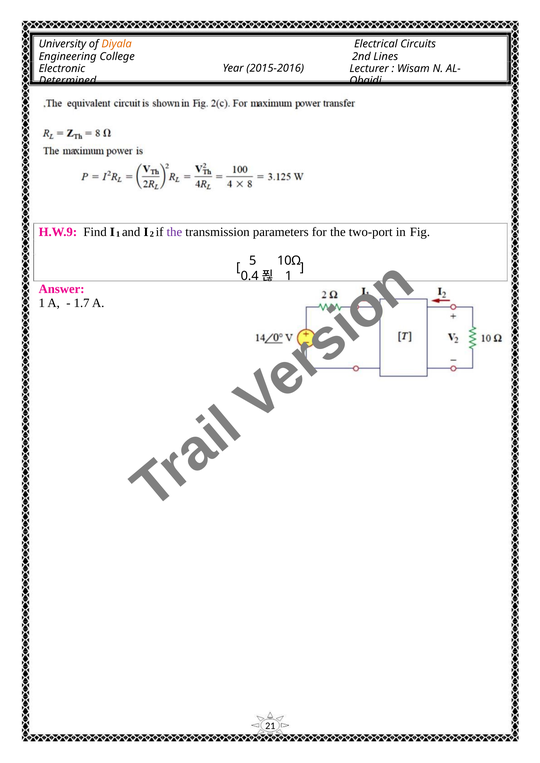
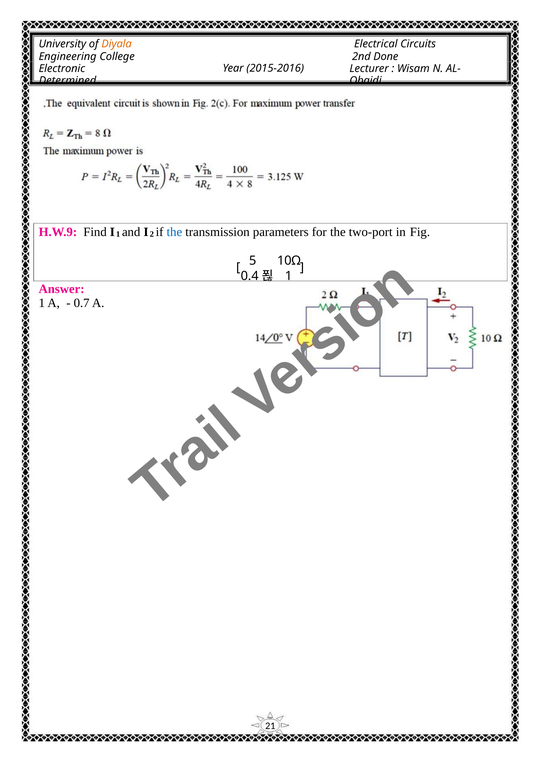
Lines: Lines -> Done (386, 56)
the colour: purple -> blue (174, 232)
1.7: 1.7 -> 0.7 (82, 303)
